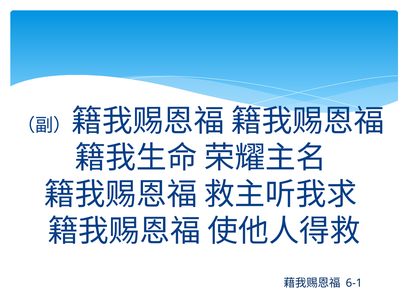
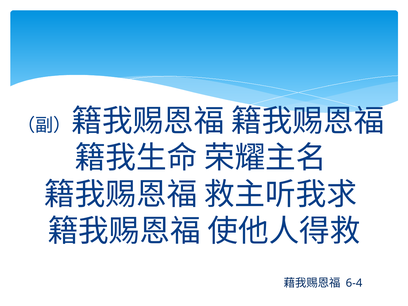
6-1: 6-1 -> 6-4 (354, 283)
